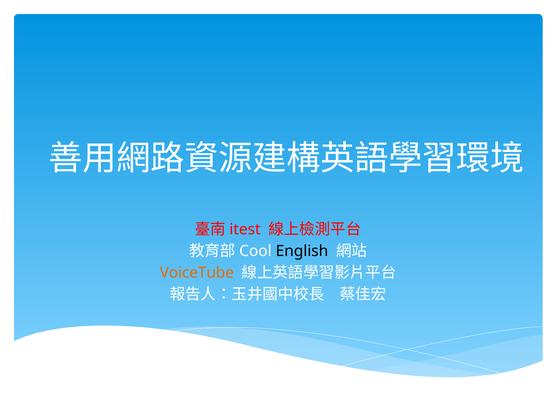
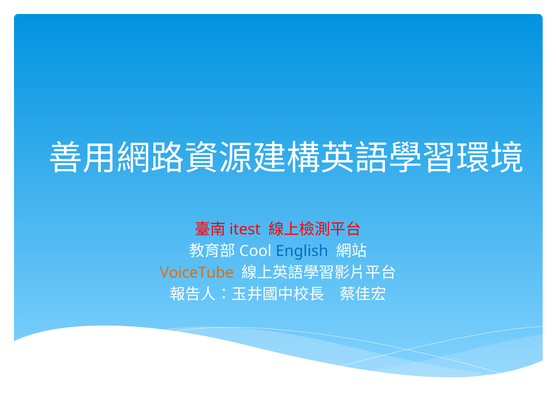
English colour: black -> blue (302, 251)
